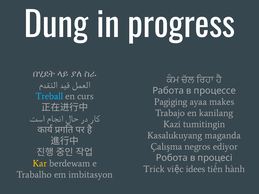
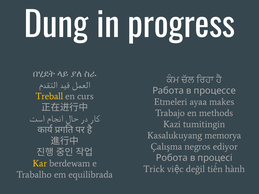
Treball colour: light blue -> yellow (49, 96)
Pagiging: Pagiging -> Etmeleri (171, 102)
kanilang: kanilang -> methods (216, 113)
maganda: maganda -> memorya (223, 136)
idees: idees -> değil (196, 169)
imbitasyon: imbitasyon -> equilibrada (91, 175)
